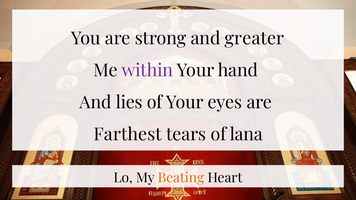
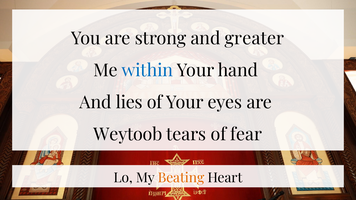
within colour: purple -> blue (147, 71)
Farthest: Farthest -> Weytoob (128, 135)
lana: lana -> fear (246, 135)
